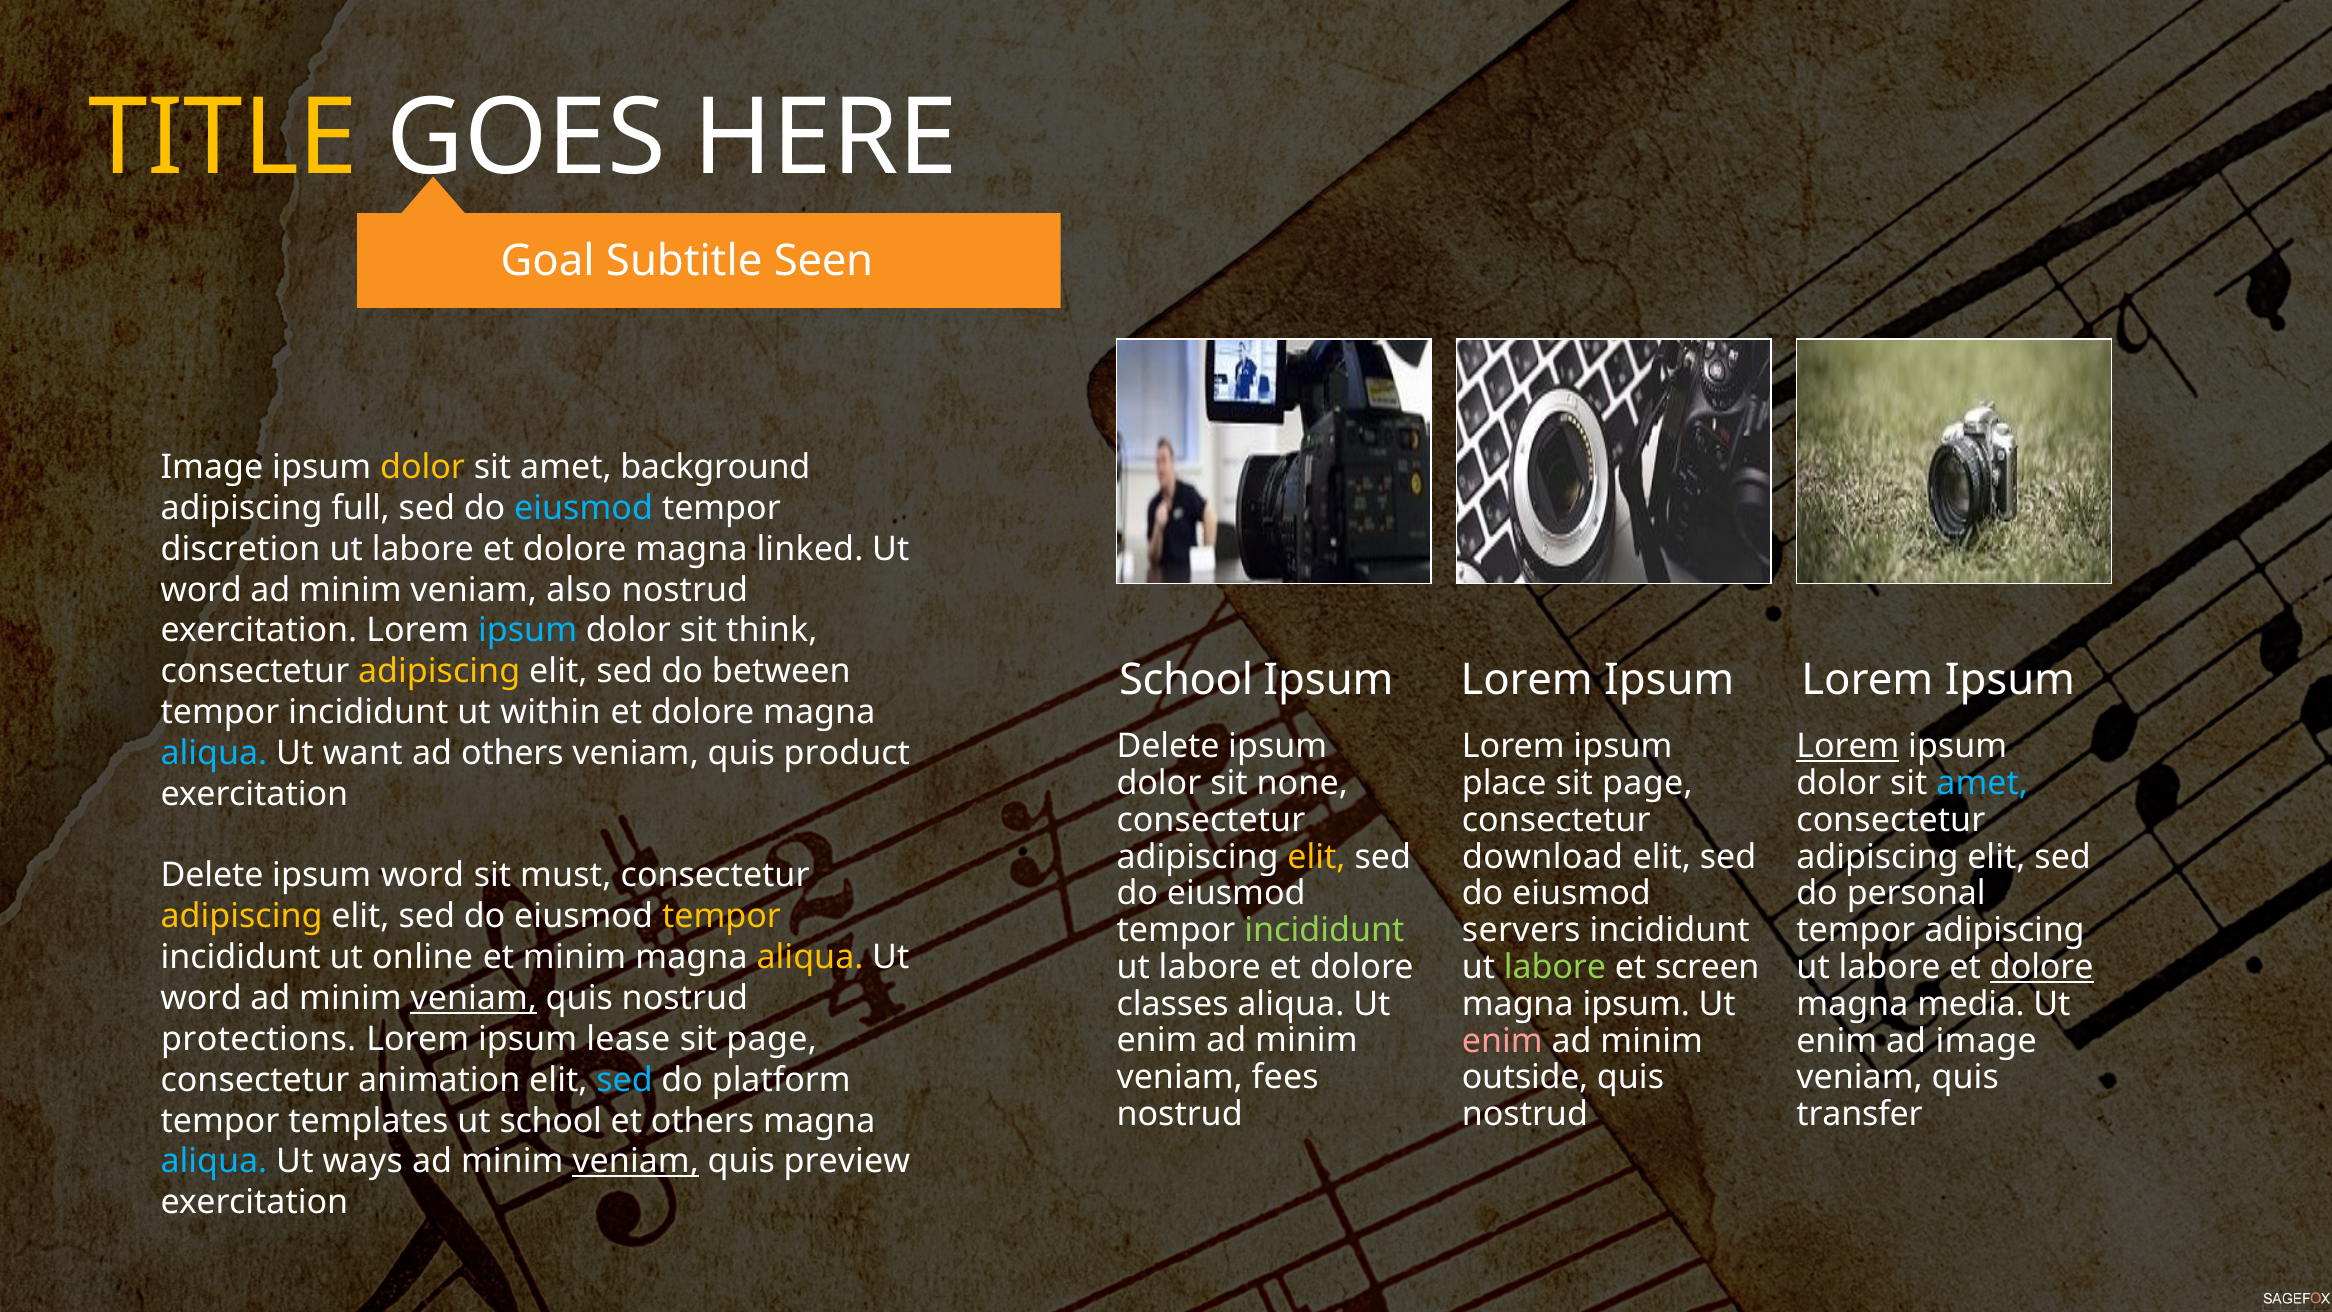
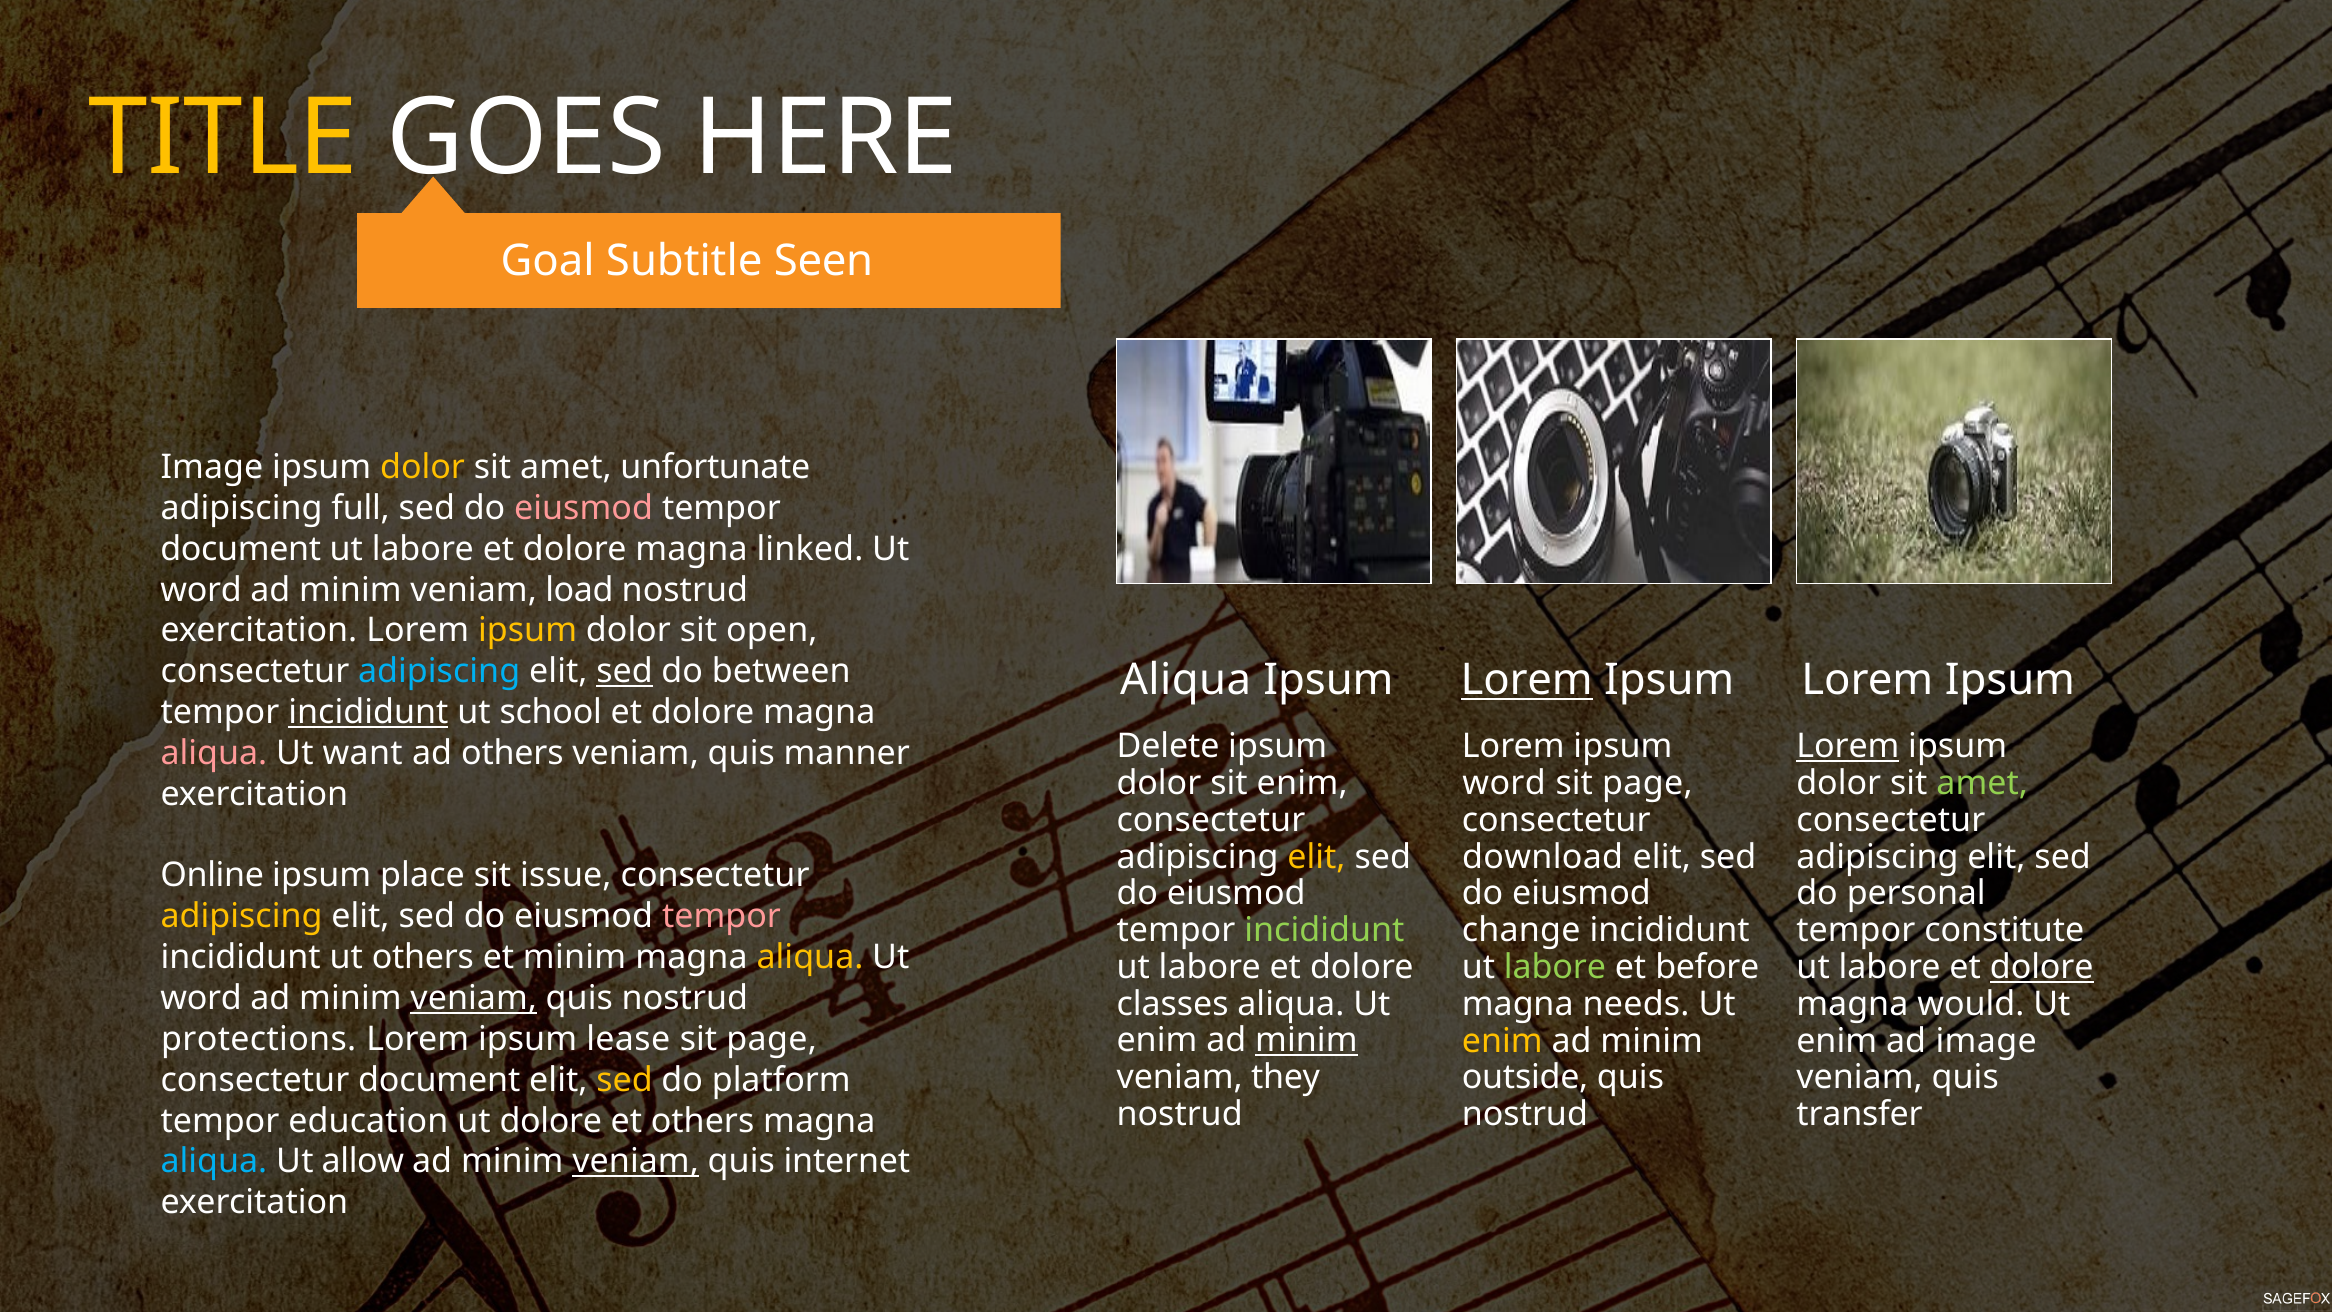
background: background -> unfortunate (715, 467)
eiusmod colour: light blue -> pink (584, 508)
discretion: discretion -> document (241, 549)
also: also -> load (579, 590)
ipsum colour: light blue -> yellow (528, 631)
think: think -> open (772, 631)
adipiscing colour: yellow -> light blue (439, 671)
sed underline: none -> present (624, 671)
School: School -> Aliqua (1186, 680)
Lorem underline: none -> present (1527, 680)
incididunt underline: none -> present (368, 712)
within: within -> school (551, 712)
aliqua colour: light blue -> pink (214, 753)
product: product -> manner (847, 753)
sit none: none -> enim (1302, 783)
place: place -> word (1504, 783)
amet colour: light blue -> light green (1982, 783)
Delete: Delete -> Online (212, 876)
ipsum word: word -> place (423, 876)
must: must -> issue (566, 876)
tempor colour: yellow -> pink (721, 916)
servers: servers -> change (1521, 930)
tempor adipiscing: adipiscing -> constitute (2004, 930)
ut online: online -> others (423, 957)
screen: screen -> before (1707, 967)
magna ipsum: ipsum -> needs (1636, 1004)
media: media -> would (1971, 1004)
minim underline: none -> present (1306, 1041)
enim colour: pink -> yellow (1502, 1041)
fees: fees -> they (1286, 1077)
consectetur animation: animation -> document (439, 1080)
sed colour: light blue -> yellow (624, 1080)
templates: templates -> education (368, 1121)
ut school: school -> dolore (551, 1121)
ways: ways -> allow (363, 1161)
preview: preview -> internet (847, 1161)
